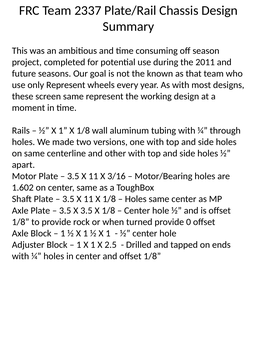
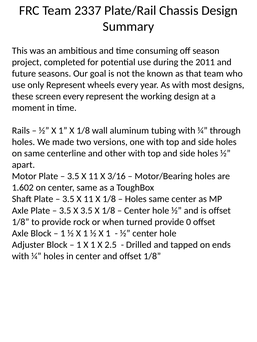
screen same: same -> every (73, 97)
